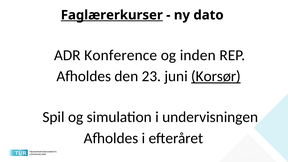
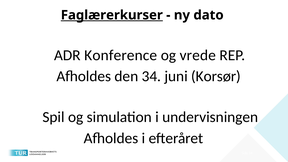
inden: inden -> vrede (198, 55)
23: 23 -> 34 (151, 76)
Korsør underline: present -> none (216, 76)
